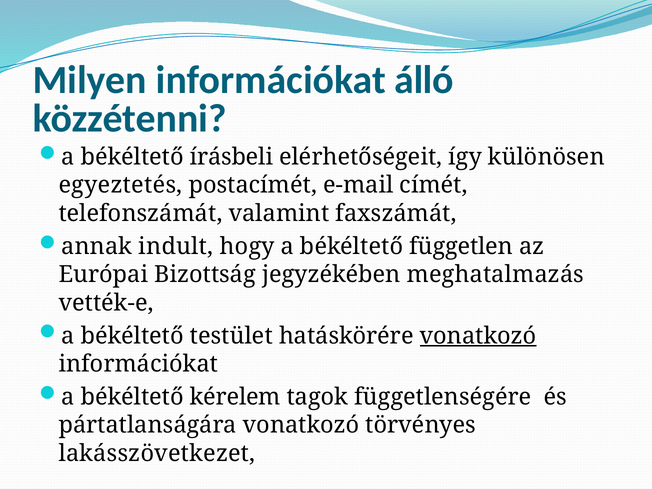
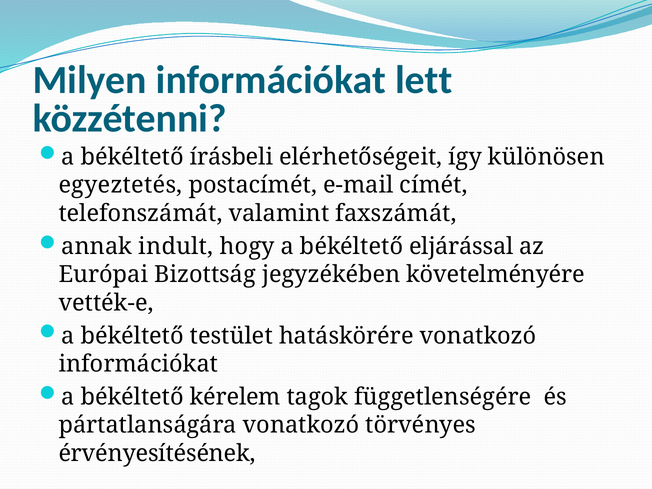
álló: álló -> lett (424, 80)
független: független -> eljárással (461, 246)
meghatalmazás: meghatalmazás -> követelményére (496, 275)
vonatkozó underline: present -> none (478, 336)
lakásszövetkezet: lakásszövetkezet -> érvényesítésének (157, 453)
